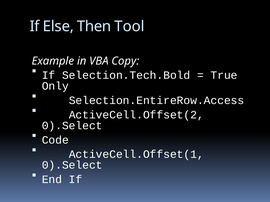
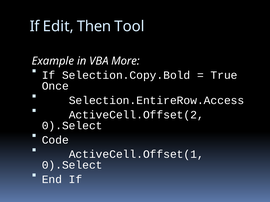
Else: Else -> Edit (58, 26)
Copy: Copy -> More (126, 61)
Selection.Tech.Bold: Selection.Tech.Bold -> Selection.Copy.Bold (126, 75)
Only: Only -> Once (55, 86)
